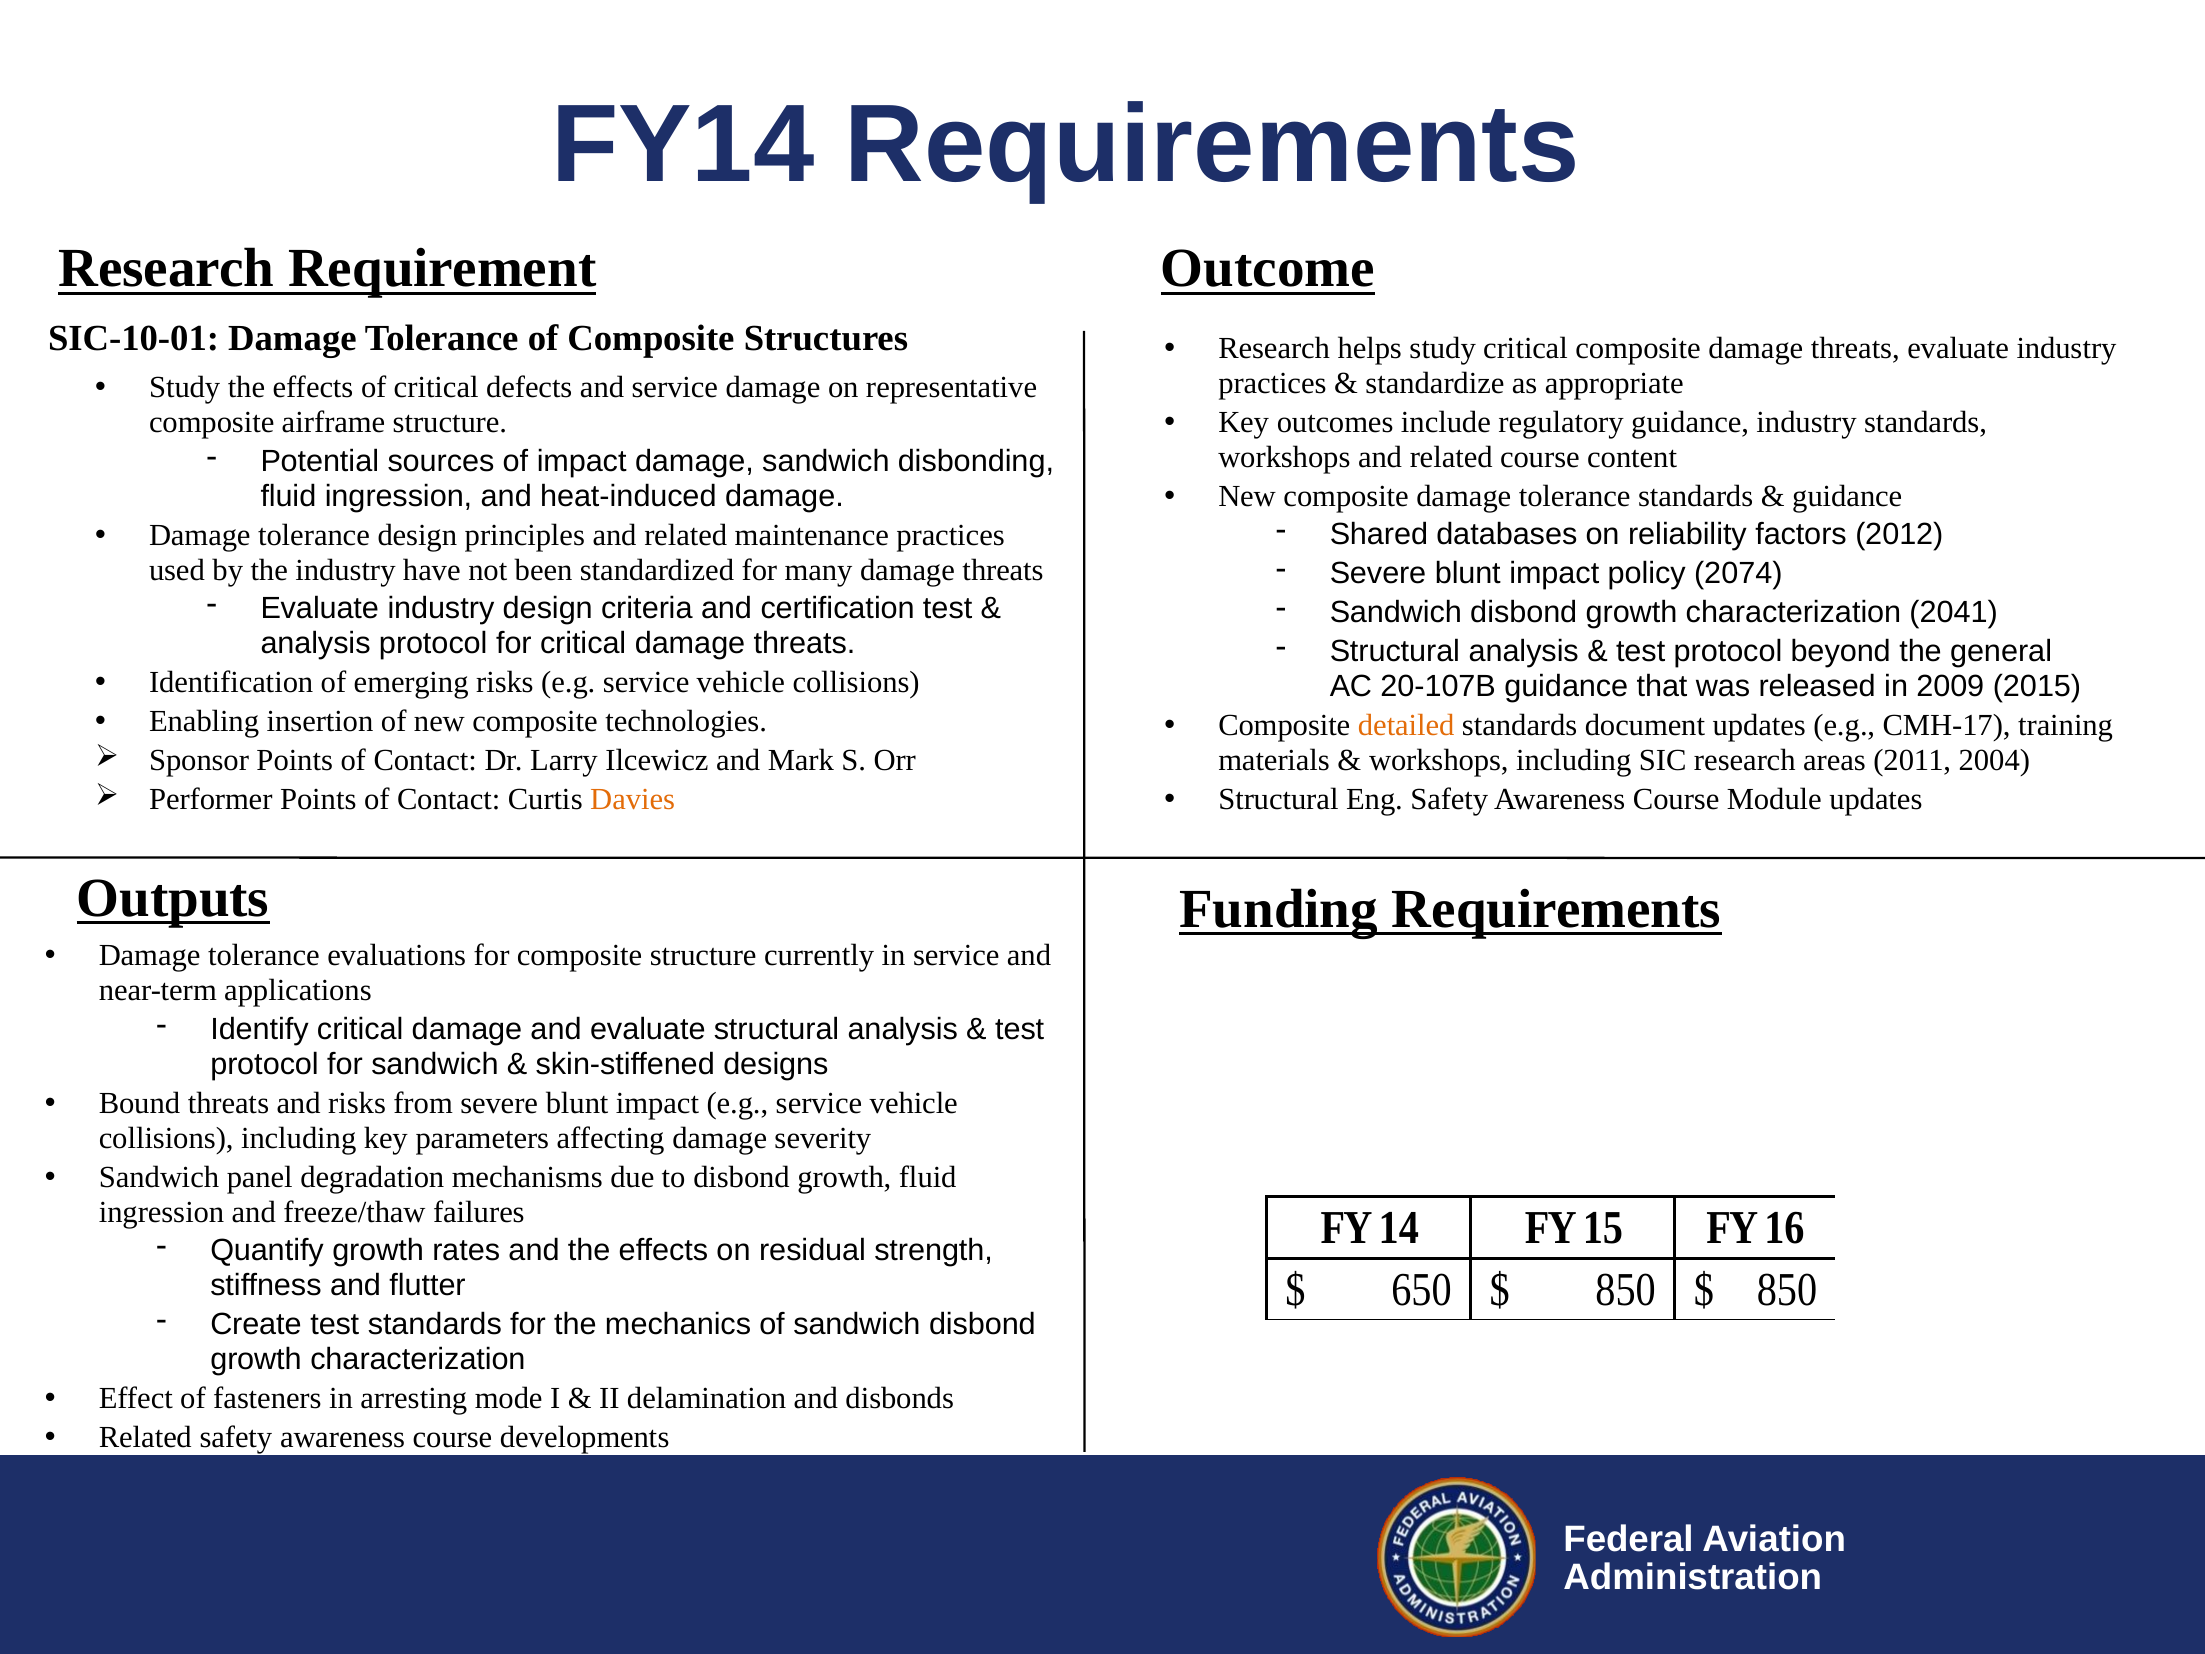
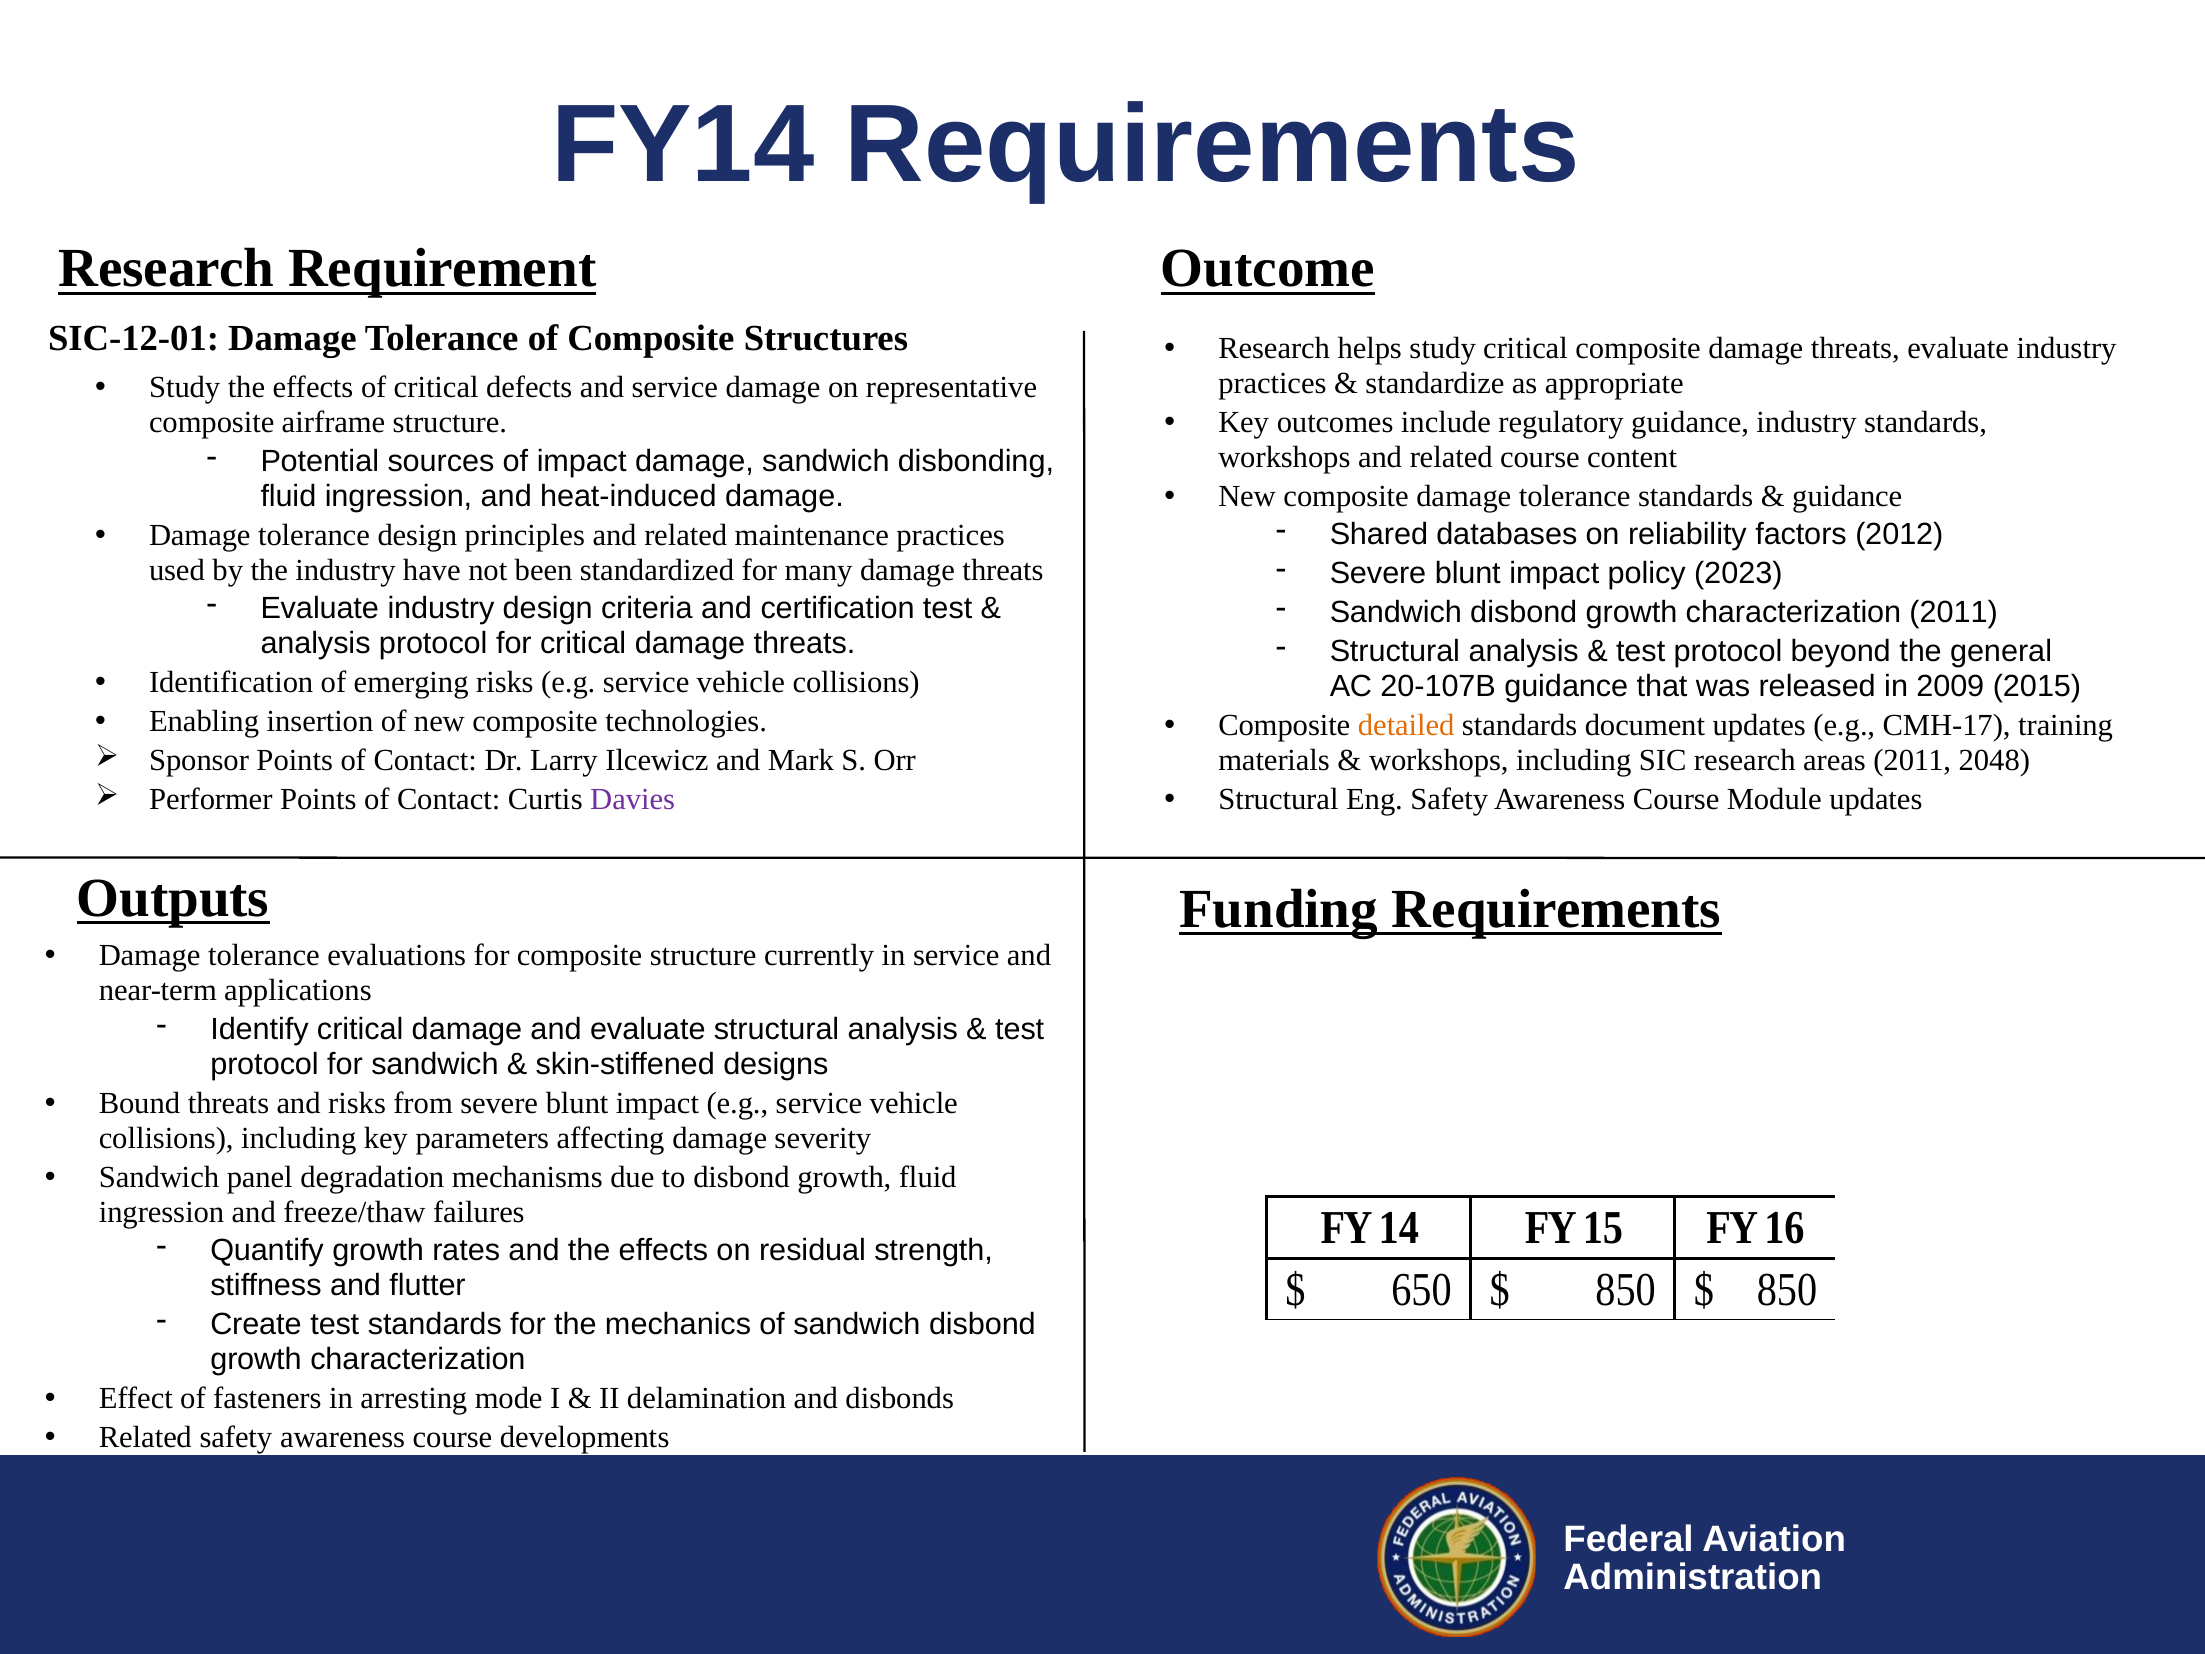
SIC-10-01: SIC-10-01 -> SIC-12-01 (134, 338)
2074: 2074 -> 2023 (1738, 574)
characterization 2041: 2041 -> 2011 (1954, 612)
2004: 2004 -> 2048 (1994, 760)
Davies colour: orange -> purple (633, 799)
